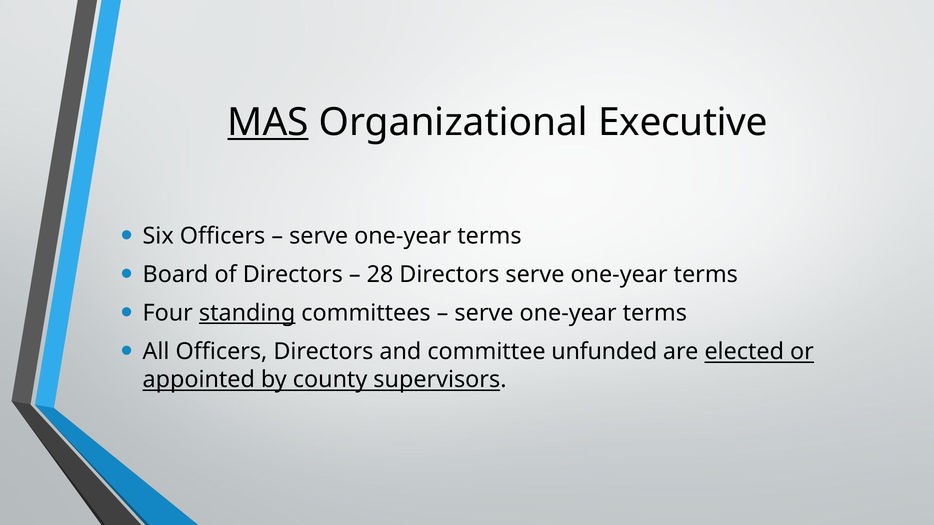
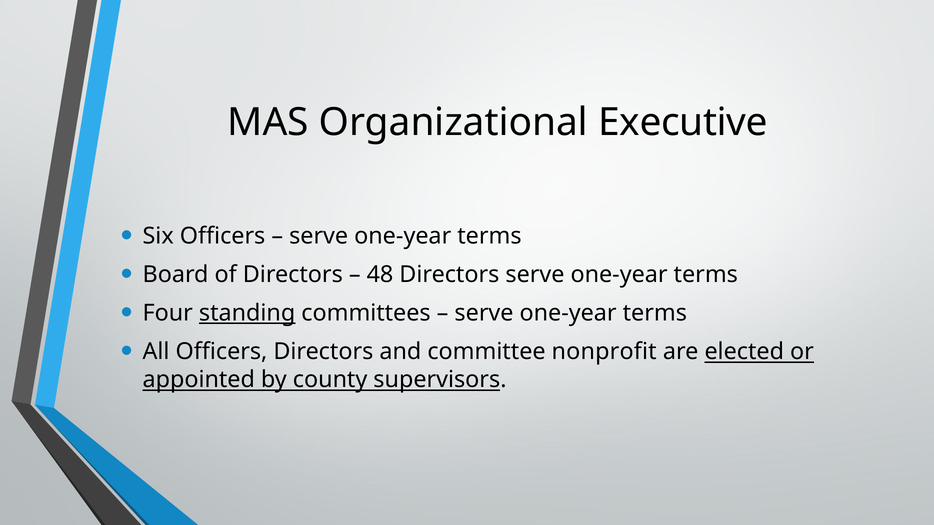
MAS underline: present -> none (268, 122)
28: 28 -> 48 (380, 275)
unfunded: unfunded -> nonprofit (604, 352)
